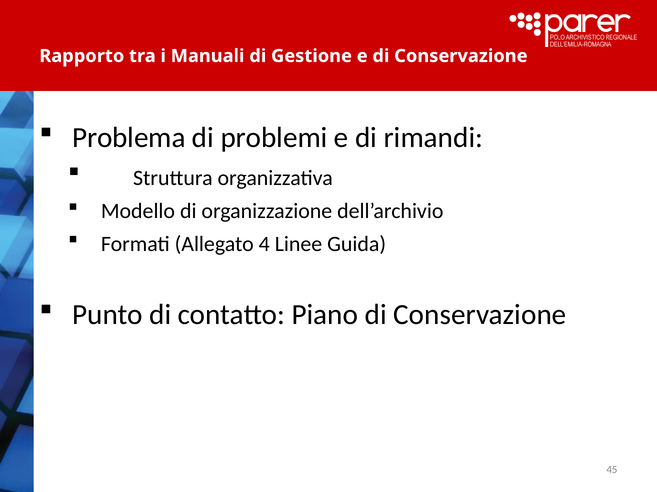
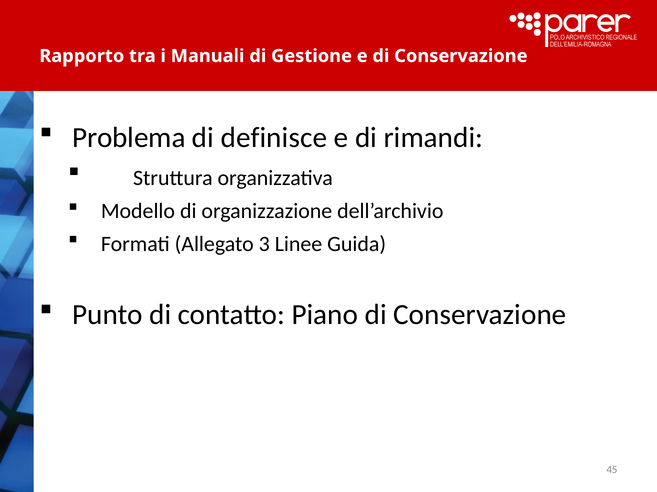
problemi: problemi -> definisce (274, 138)
4: 4 -> 3 (264, 244)
